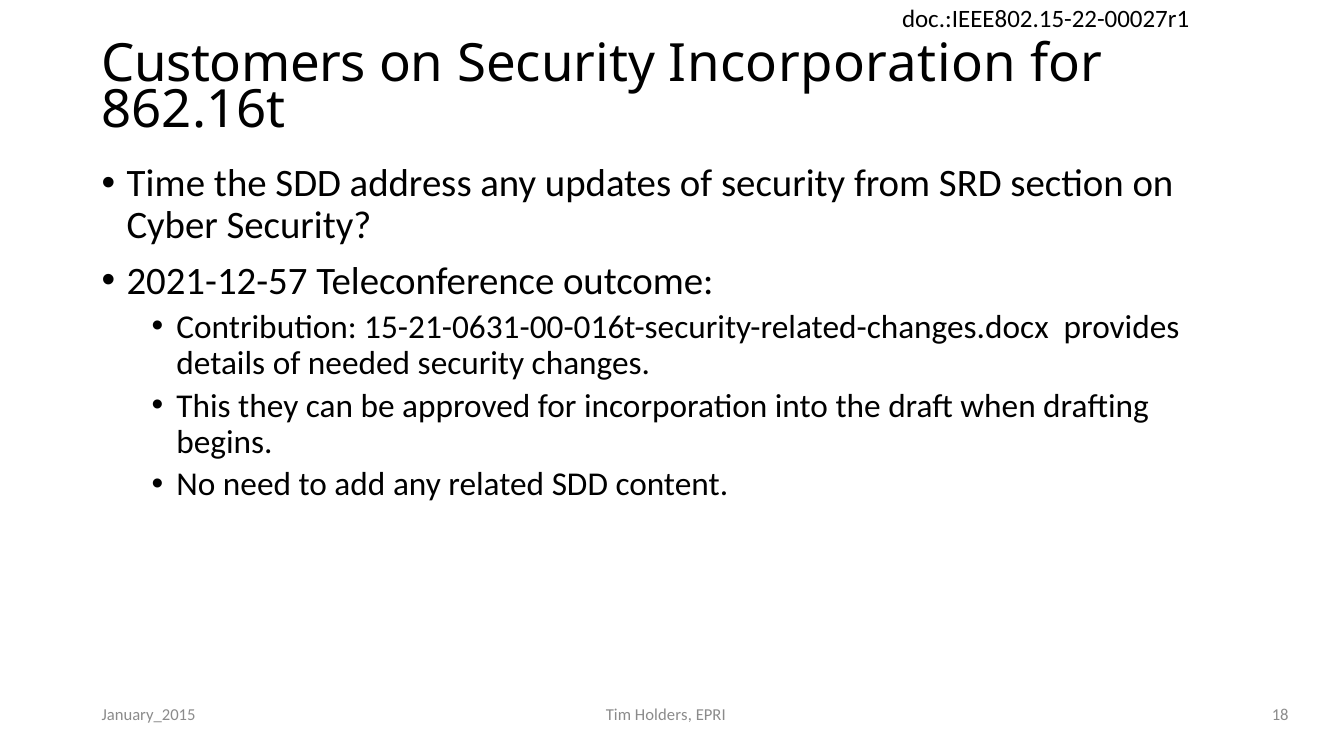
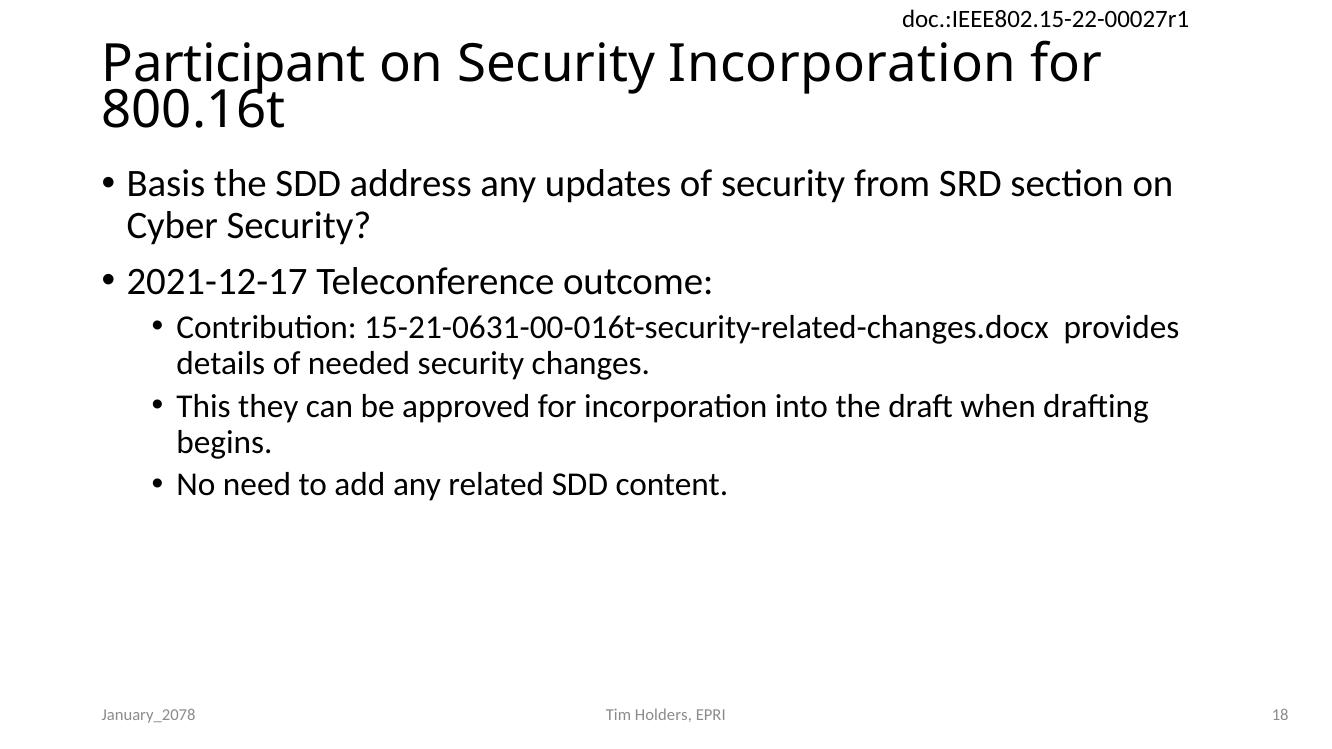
Customers: Customers -> Participant (234, 64)
862.16t: 862.16t -> 800.16t (194, 110)
Time: Time -> Basis (166, 184)
2021-12-57: 2021-12-57 -> 2021-12-17 (217, 282)
January_2015: January_2015 -> January_2078 (149, 716)
